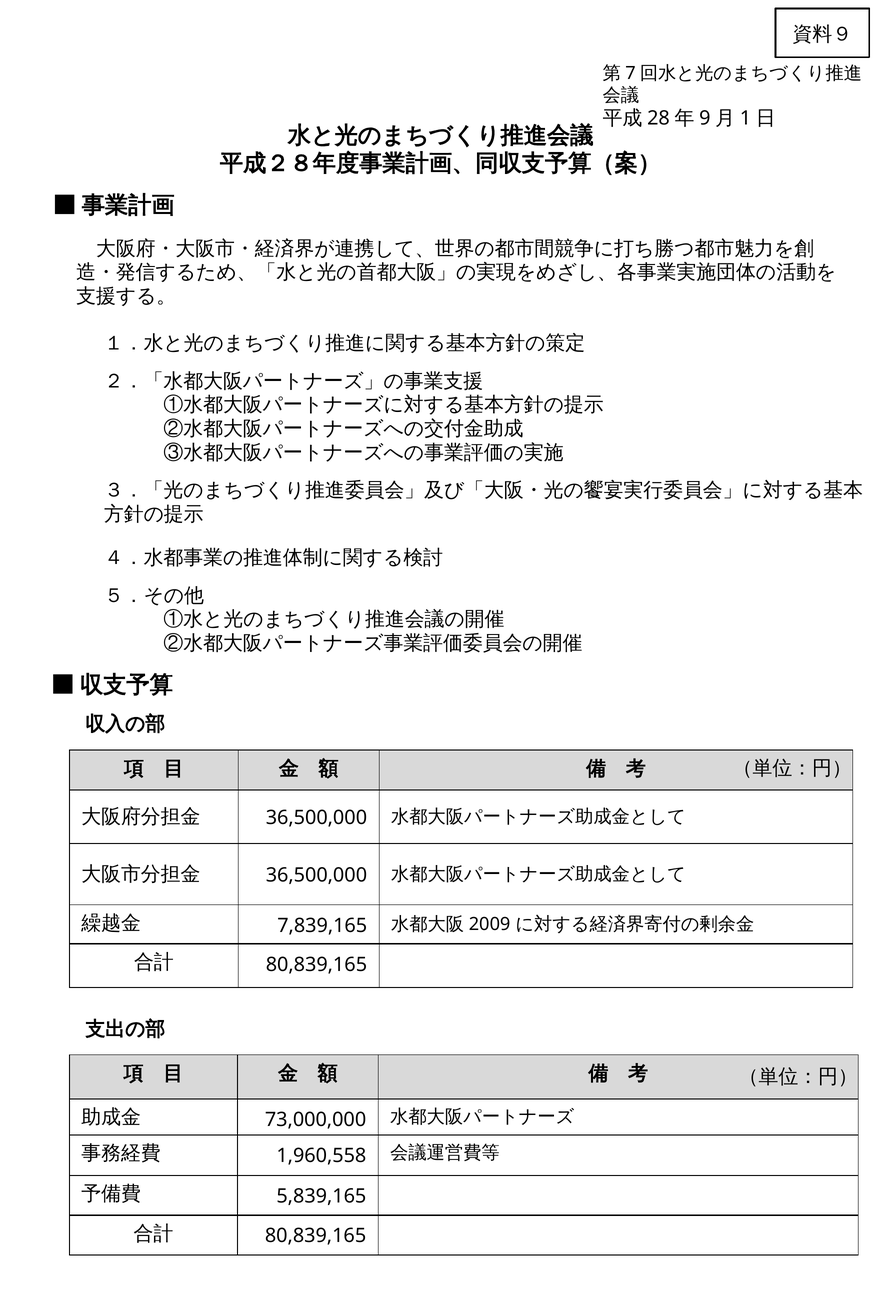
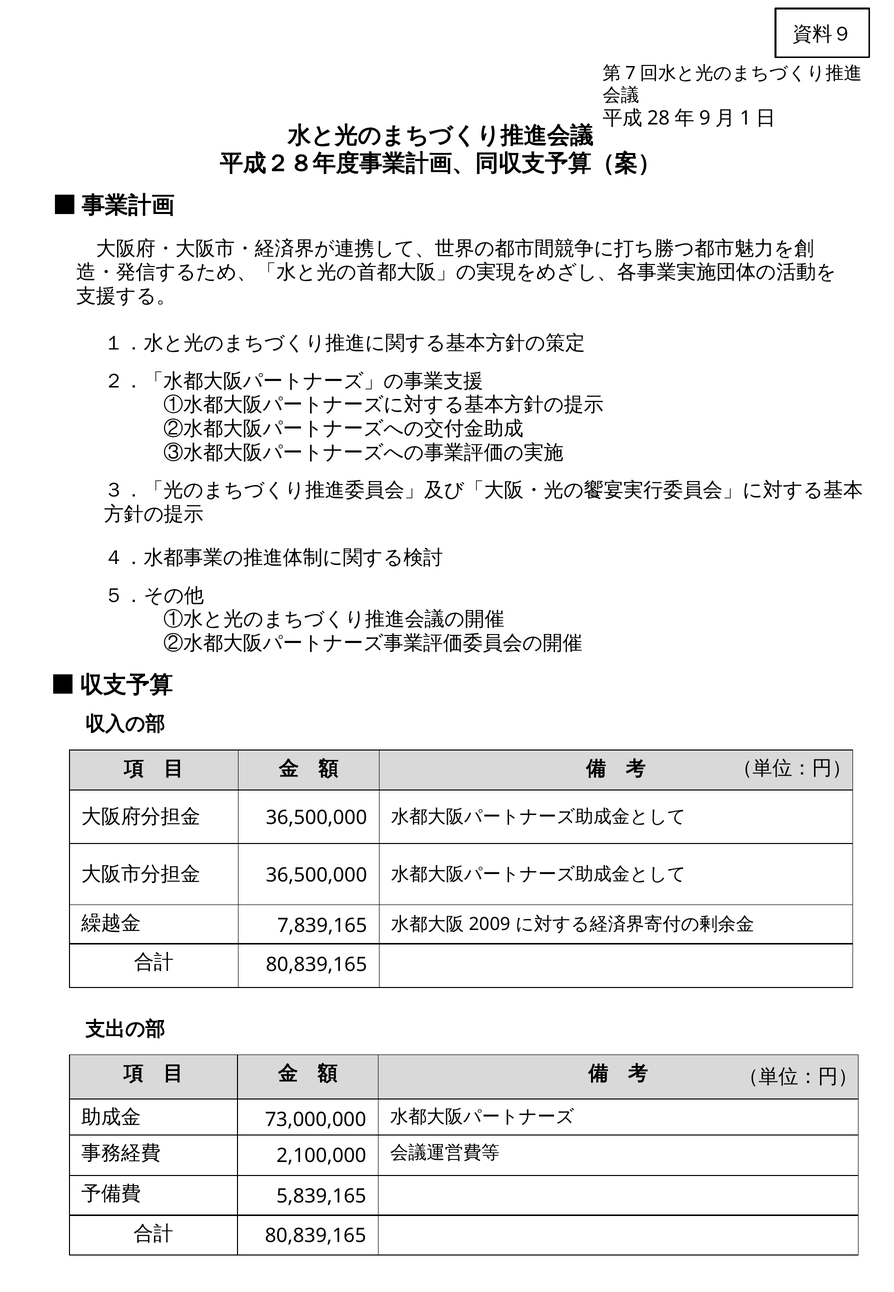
1,960,558: 1,960,558 -> 2,100,000 (321, 1155)
